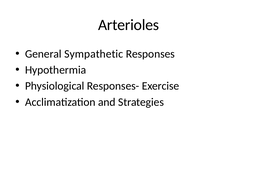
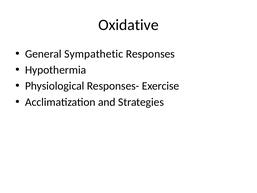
Arterioles: Arterioles -> Oxidative (128, 25)
